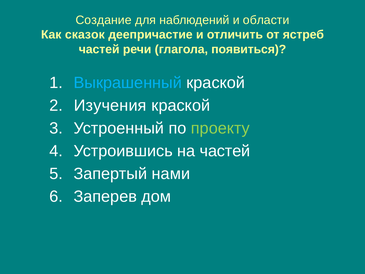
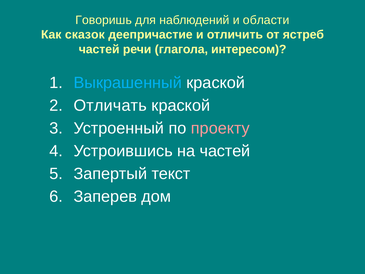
Создание: Создание -> Говоришь (104, 20)
появиться: появиться -> интересом (249, 49)
Изучения: Изучения -> Отличать (110, 105)
проекту colour: light green -> pink (220, 128)
нами: нами -> текст (171, 174)
